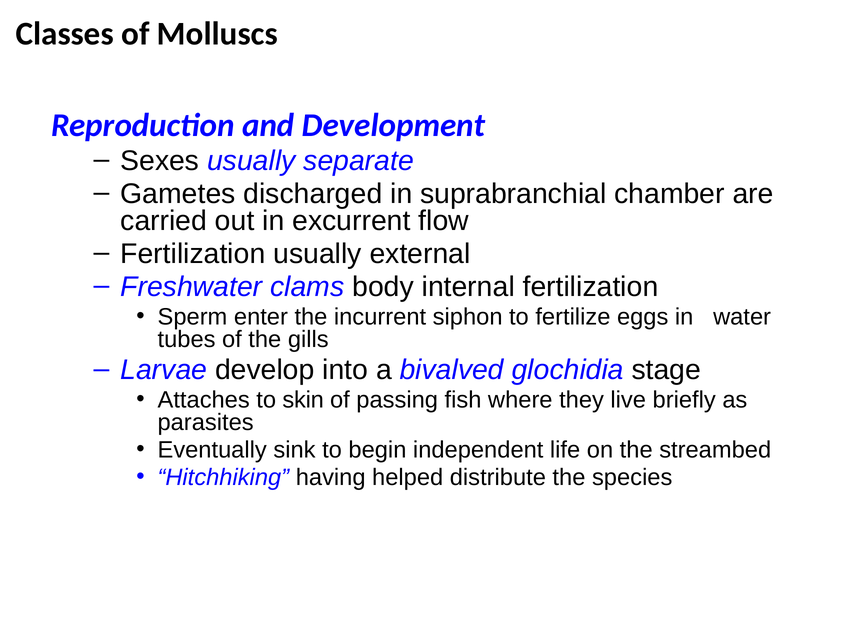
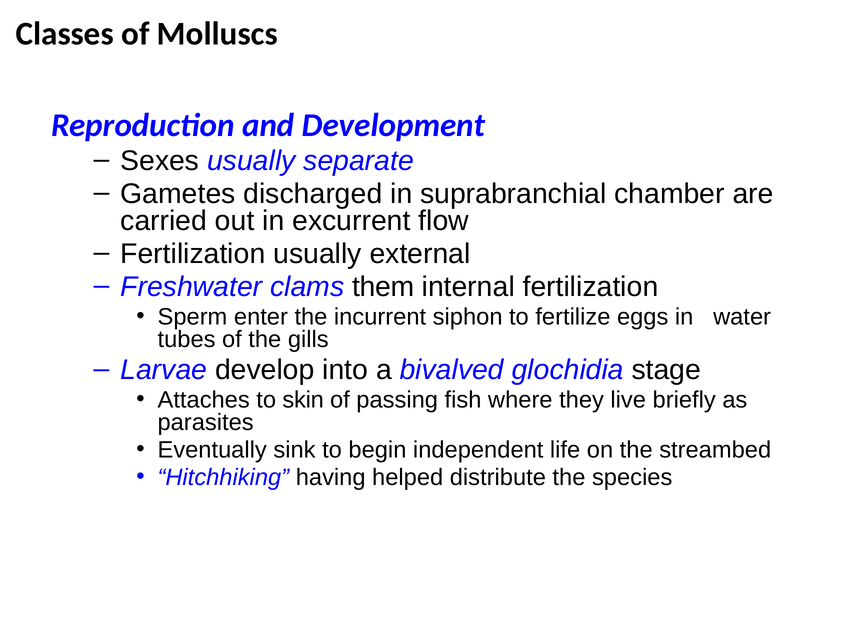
body: body -> them (383, 287)
